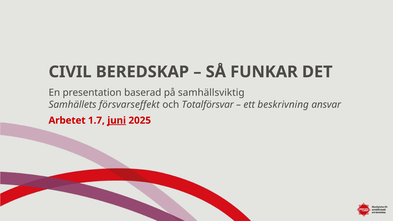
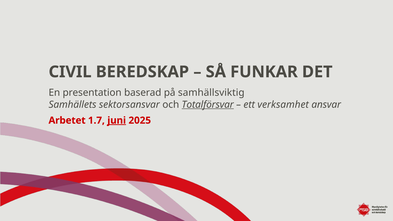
försvarseffekt: försvarseffekt -> sektorsansvar (129, 105)
Totalförsvar underline: none -> present (208, 105)
beskrivning: beskrivning -> verksamhet (283, 105)
